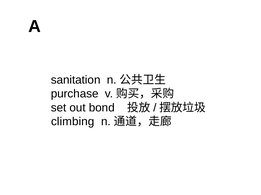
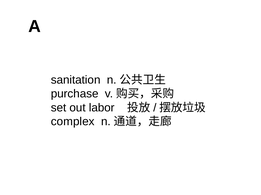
bond: bond -> labor (102, 108)
climbing: climbing -> complex (73, 122)
